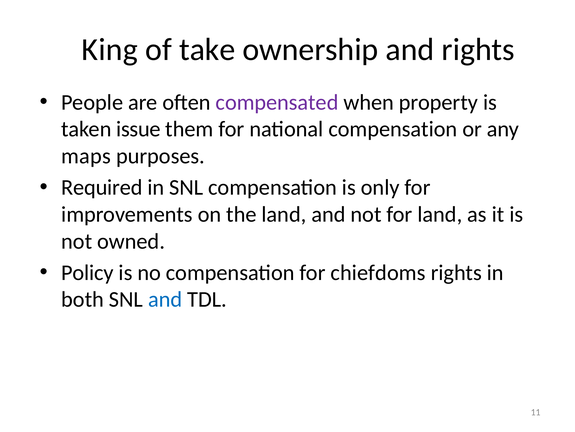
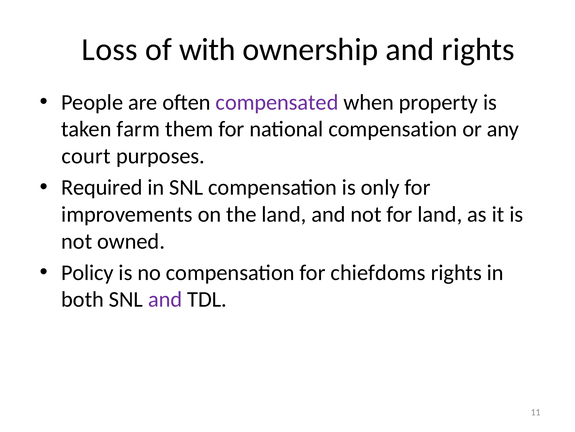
King: King -> Loss (110, 50)
take: take -> with (207, 50)
issue: issue -> farm (138, 129)
maps: maps -> court (86, 156)
and colour: blue -> purple (165, 299)
